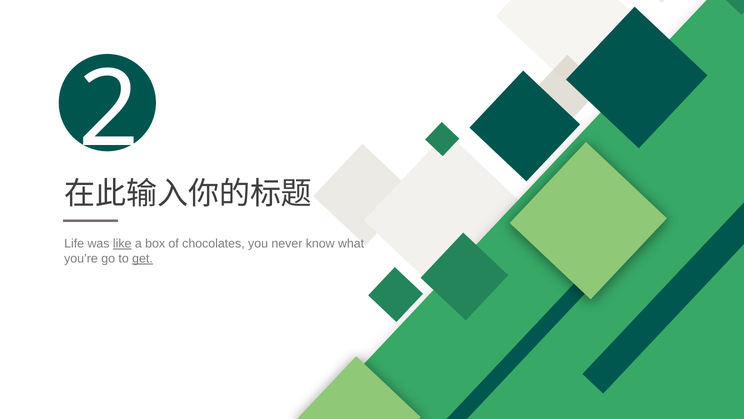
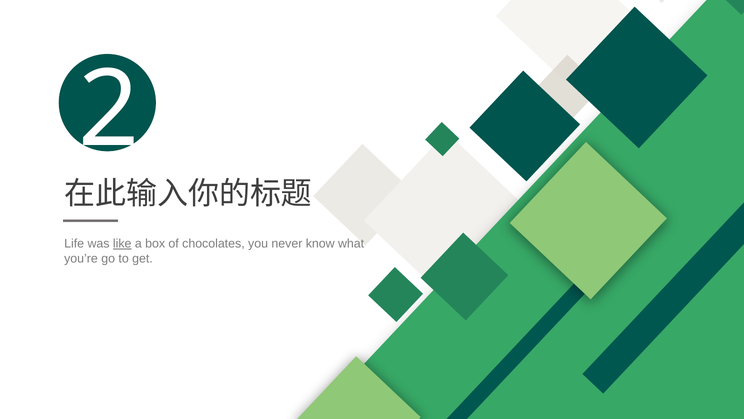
get underline: present -> none (142, 258)
